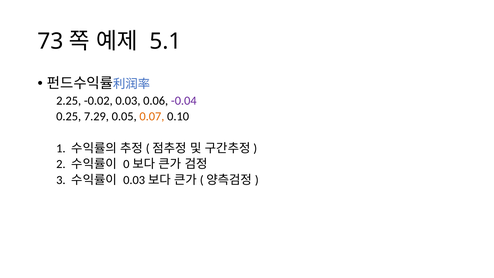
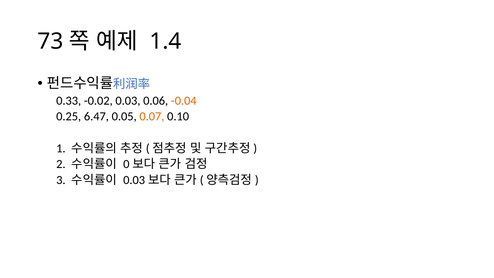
5.1: 5.1 -> 1.4 (166, 41)
2.25: 2.25 -> 0.33 (69, 101)
-0.04 colour: purple -> orange (184, 101)
7.29: 7.29 -> 6.47 (96, 116)
